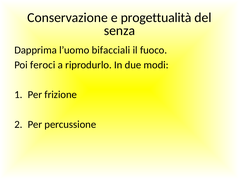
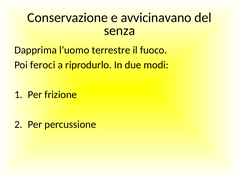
progettualità: progettualità -> avvicinavano (156, 18)
bifacciali: bifacciali -> terrestre (111, 50)
